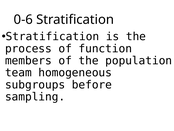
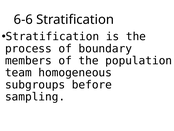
0-6: 0-6 -> 6-6 (23, 19)
function: function -> boundary (105, 48)
